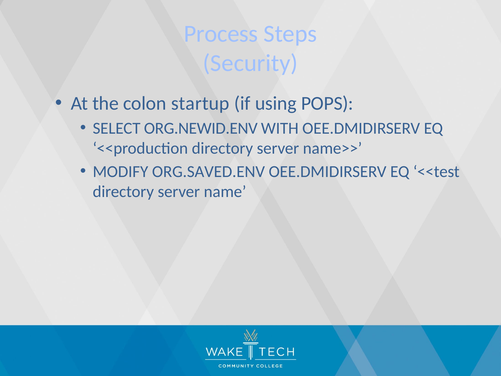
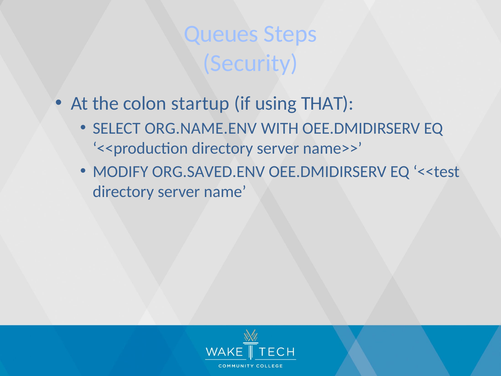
Process: Process -> Queues (221, 34)
POPS: POPS -> THAT (327, 103)
ORG.NEWID.ENV: ORG.NEWID.ENV -> ORG.NAME.ENV (201, 128)
